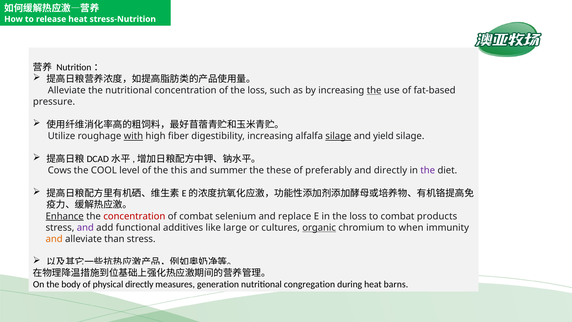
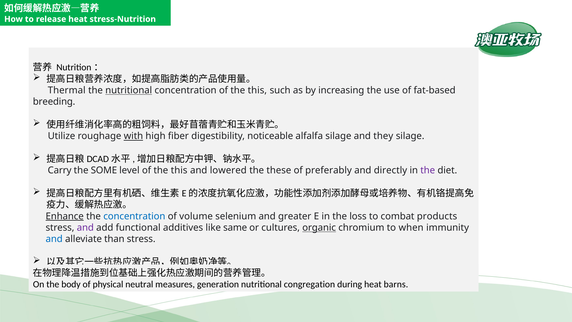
Alleviate: Alleviate -> Thermal (67, 90)
nutritional underline: none -> present (129, 90)
concentration of the loss: loss -> this (257, 90)
the underline: present -> none (374, 90)
pressure: pressure -> breeding (54, 102)
digestibility increasing: increasing -> noticeable (270, 136)
silage underline: present -> none (338, 136)
yield: yield -> they (383, 136)
Cows: Cows -> Carry (60, 170)
COOL: COOL -> SOME (104, 170)
summer: summer -> lowered (228, 170)
concentration colour: red -> blue (134, 216)
of combat: combat -> volume (196, 216)
replace: replace -> greater (295, 216)
large: large -> same (235, 228)
and colour: orange -> blue (54, 239)
physical directly: directly -> neutral (139, 284)
